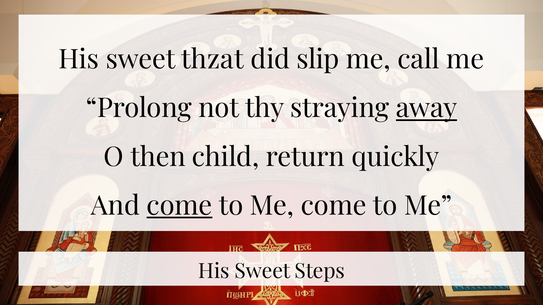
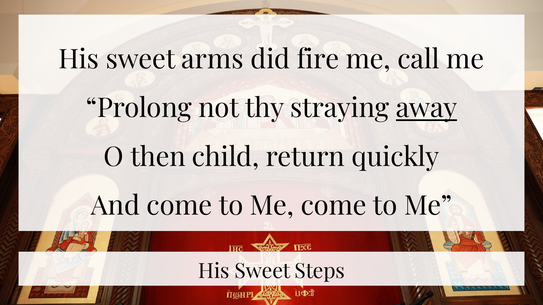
thzat: thzat -> arms (212, 60)
slip: slip -> fire (318, 60)
come underline: present -> none (179, 206)
